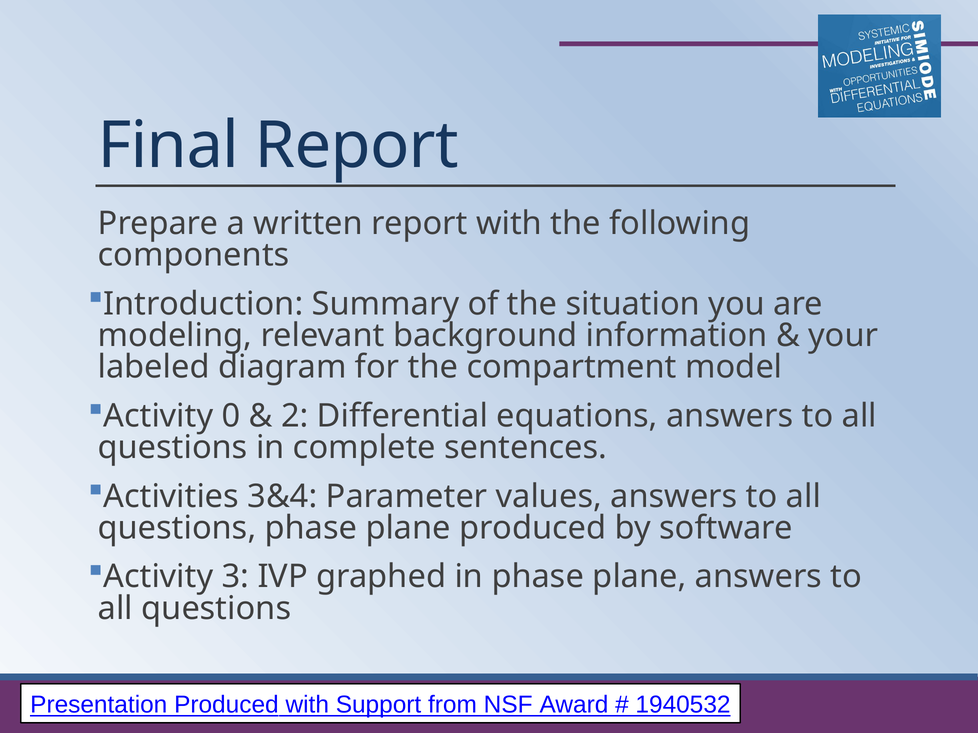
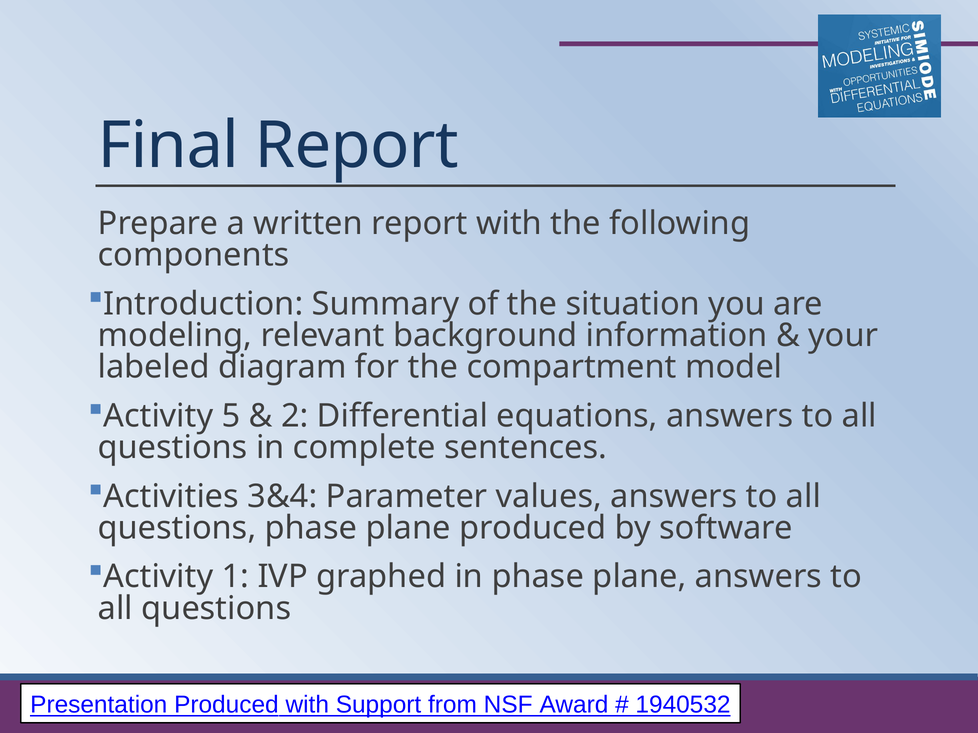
0: 0 -> 5 (231, 416)
3: 3 -> 1 (235, 577)
